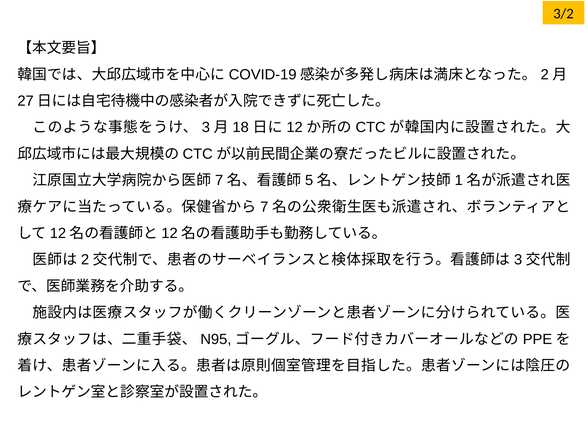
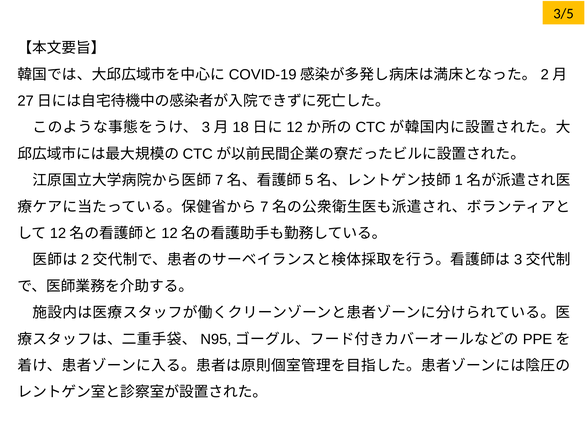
3/2: 3/2 -> 3/5 (563, 14)
